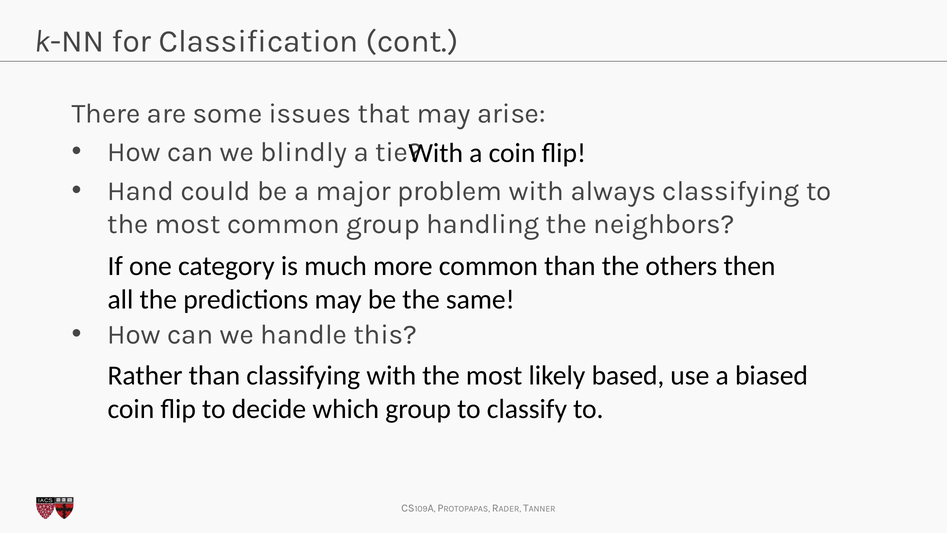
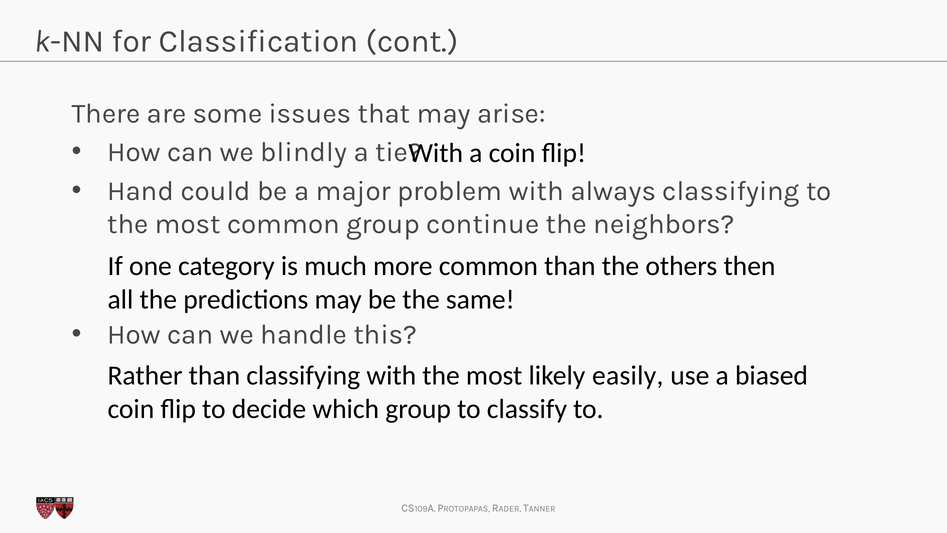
handling: handling -> continue (483, 224)
based: based -> easily (628, 376)
